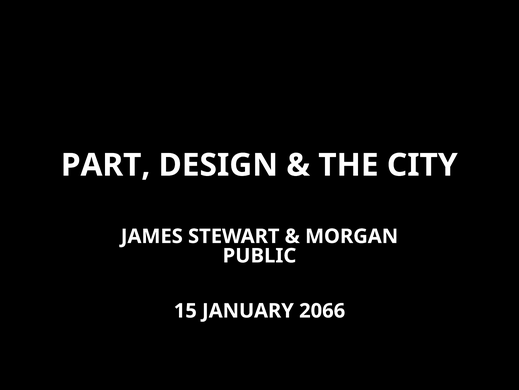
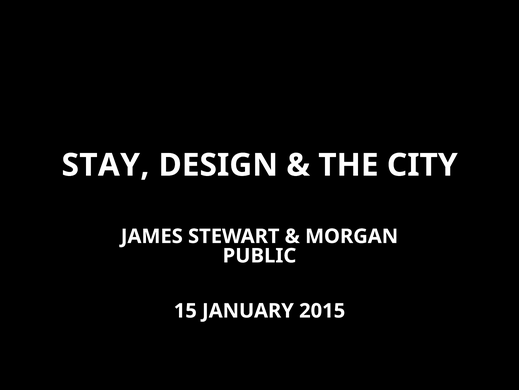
PART: PART -> STAY (105, 165)
2066: 2066 -> 2015 (322, 310)
